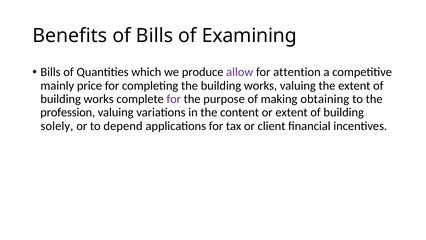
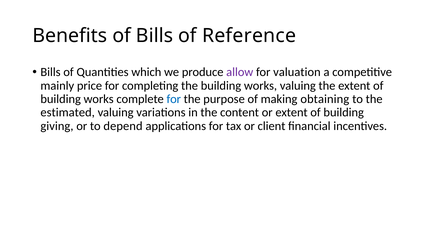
Examining: Examining -> Reference (249, 36)
attention: attention -> valuation (297, 72)
for colour: purple -> blue (174, 99)
profession: profession -> estimated (68, 112)
solely: solely -> giving (57, 126)
